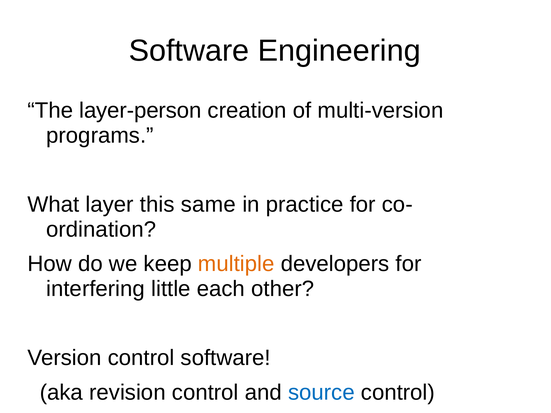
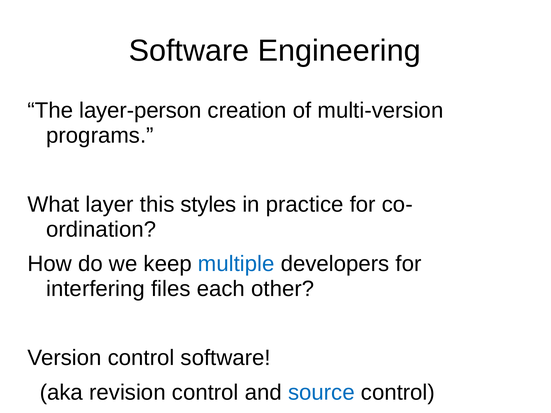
same: same -> styles (209, 205)
multiple colour: orange -> blue (236, 264)
little: little -> files (171, 289)
